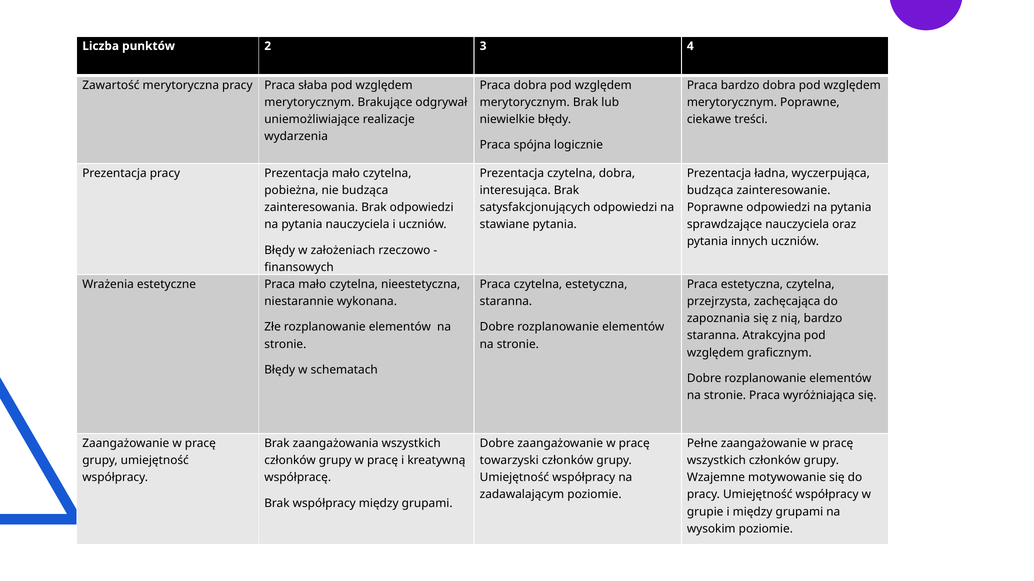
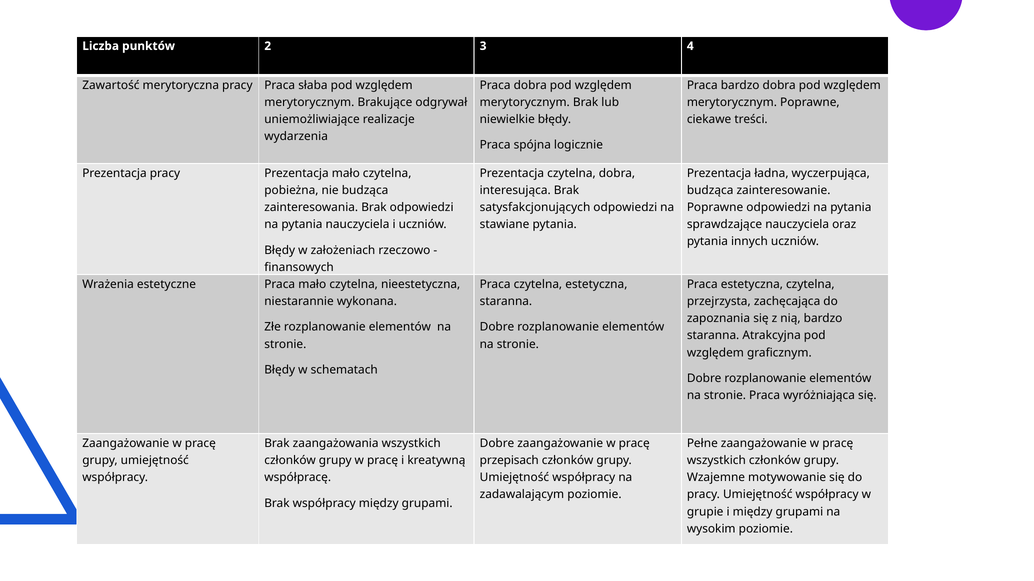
towarzyski: towarzyski -> przepisach (509, 461)
